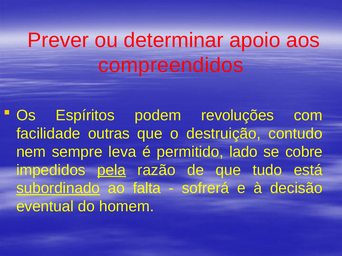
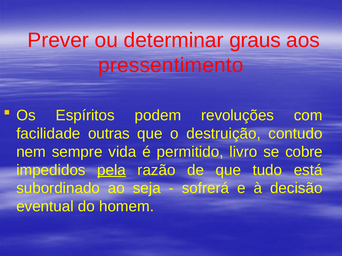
apoio: apoio -> graus (255, 40)
compreendidos: compreendidos -> pressentimento (171, 65)
leva: leva -> vida (122, 152)
lado: lado -> livro (243, 152)
subordinado underline: present -> none (58, 189)
falta: falta -> seja (147, 189)
